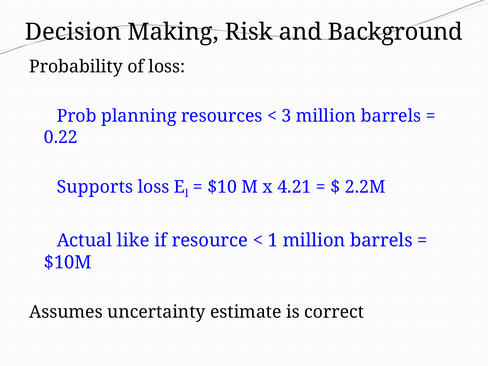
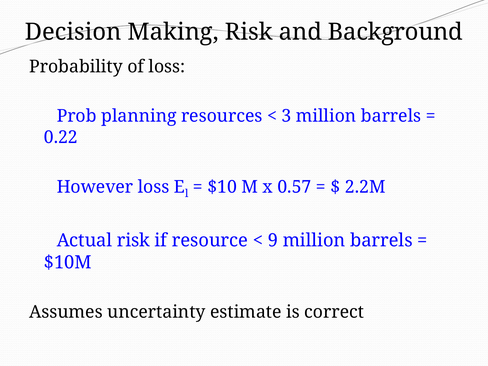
Supports: Supports -> However (95, 187)
4.21: 4.21 -> 0.57 (294, 187)
Actual like: like -> risk (133, 240)
1: 1 -> 9 (273, 240)
